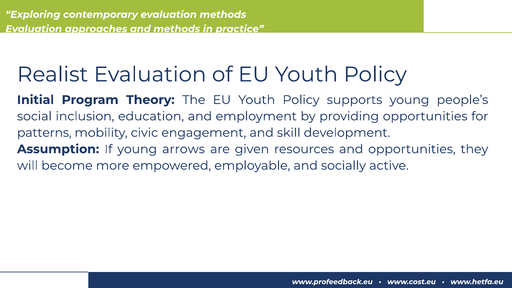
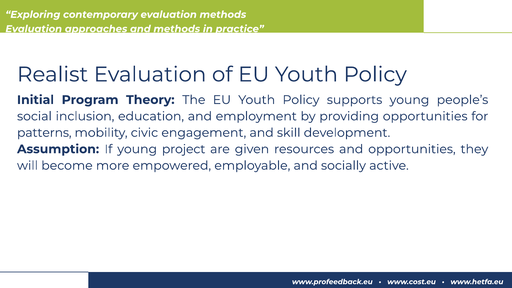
arrows: arrows -> project (184, 149)
